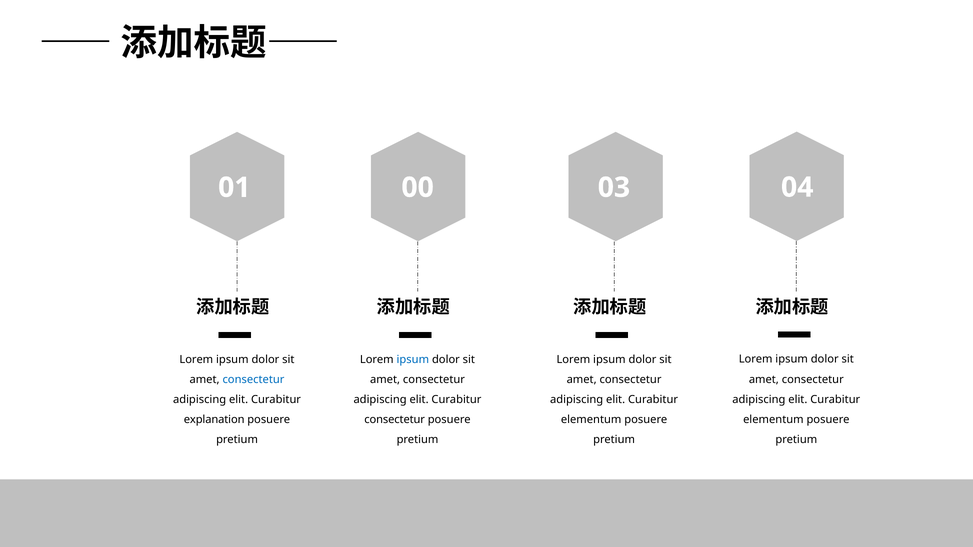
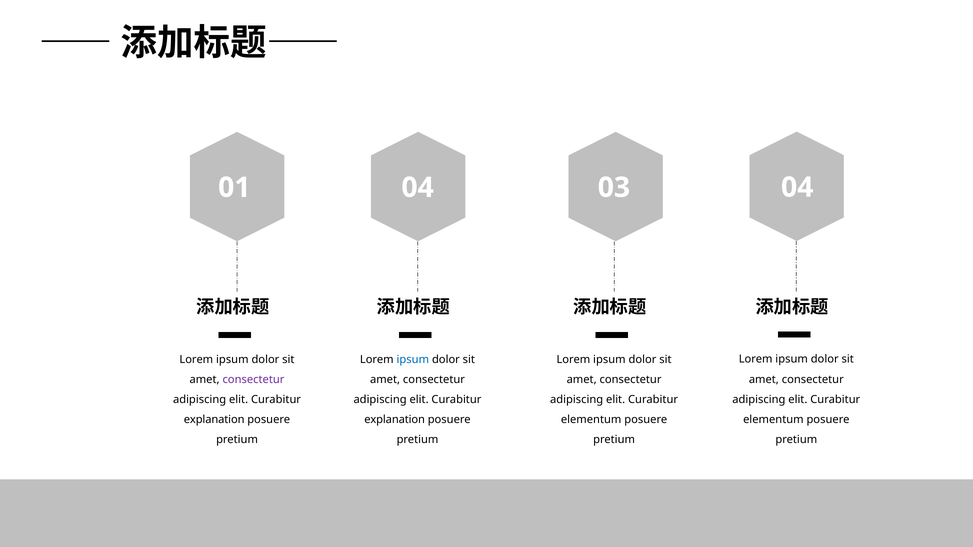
01 00: 00 -> 04 (418, 188)
consectetur colour: blue -> purple (253, 380)
consectetur: consectetur -> explanation (395, 420)
